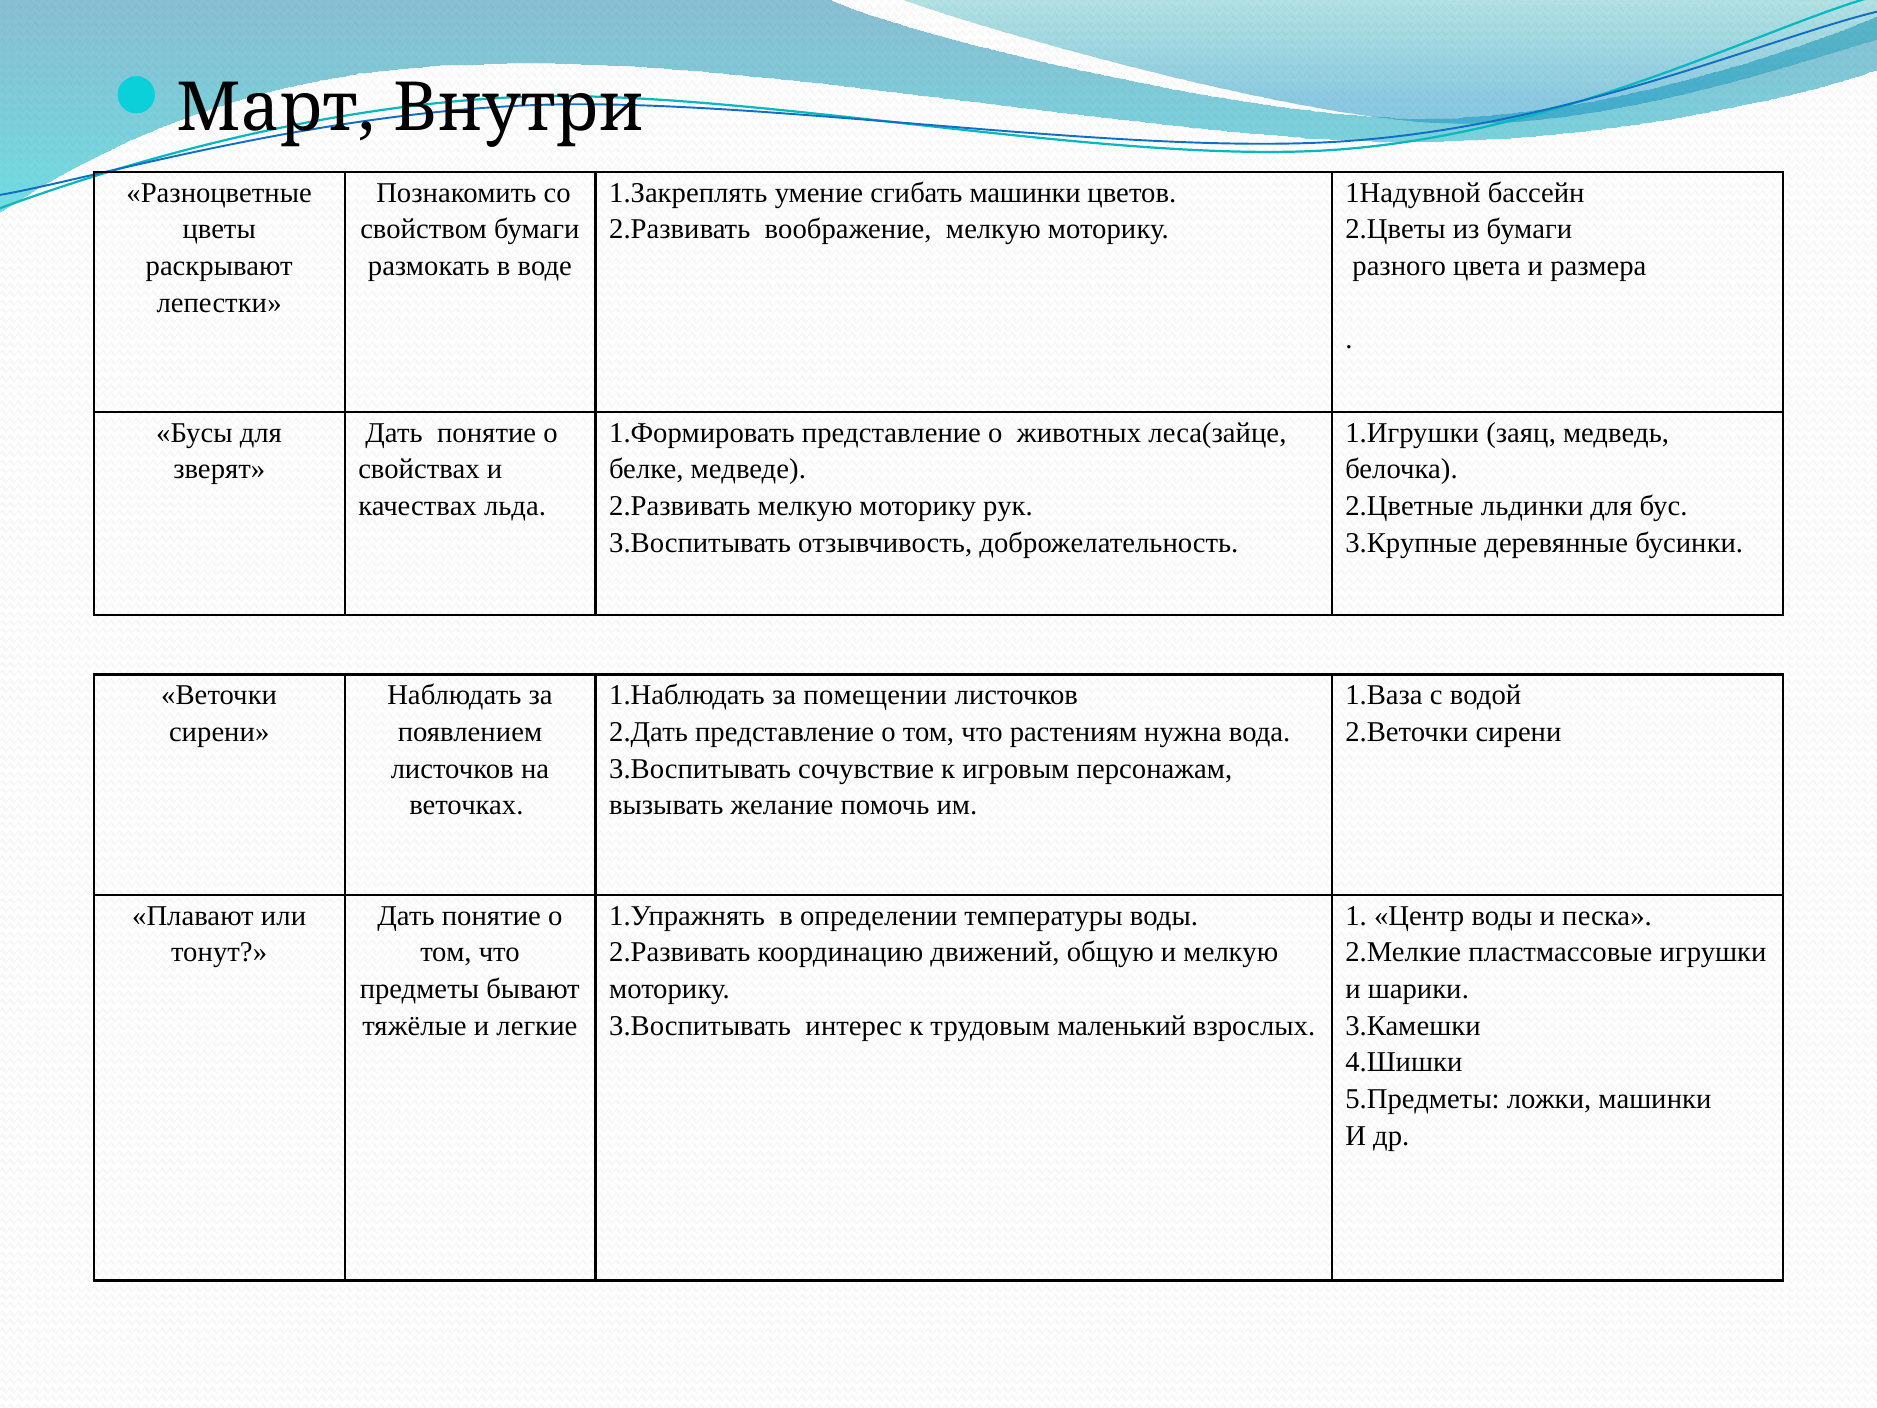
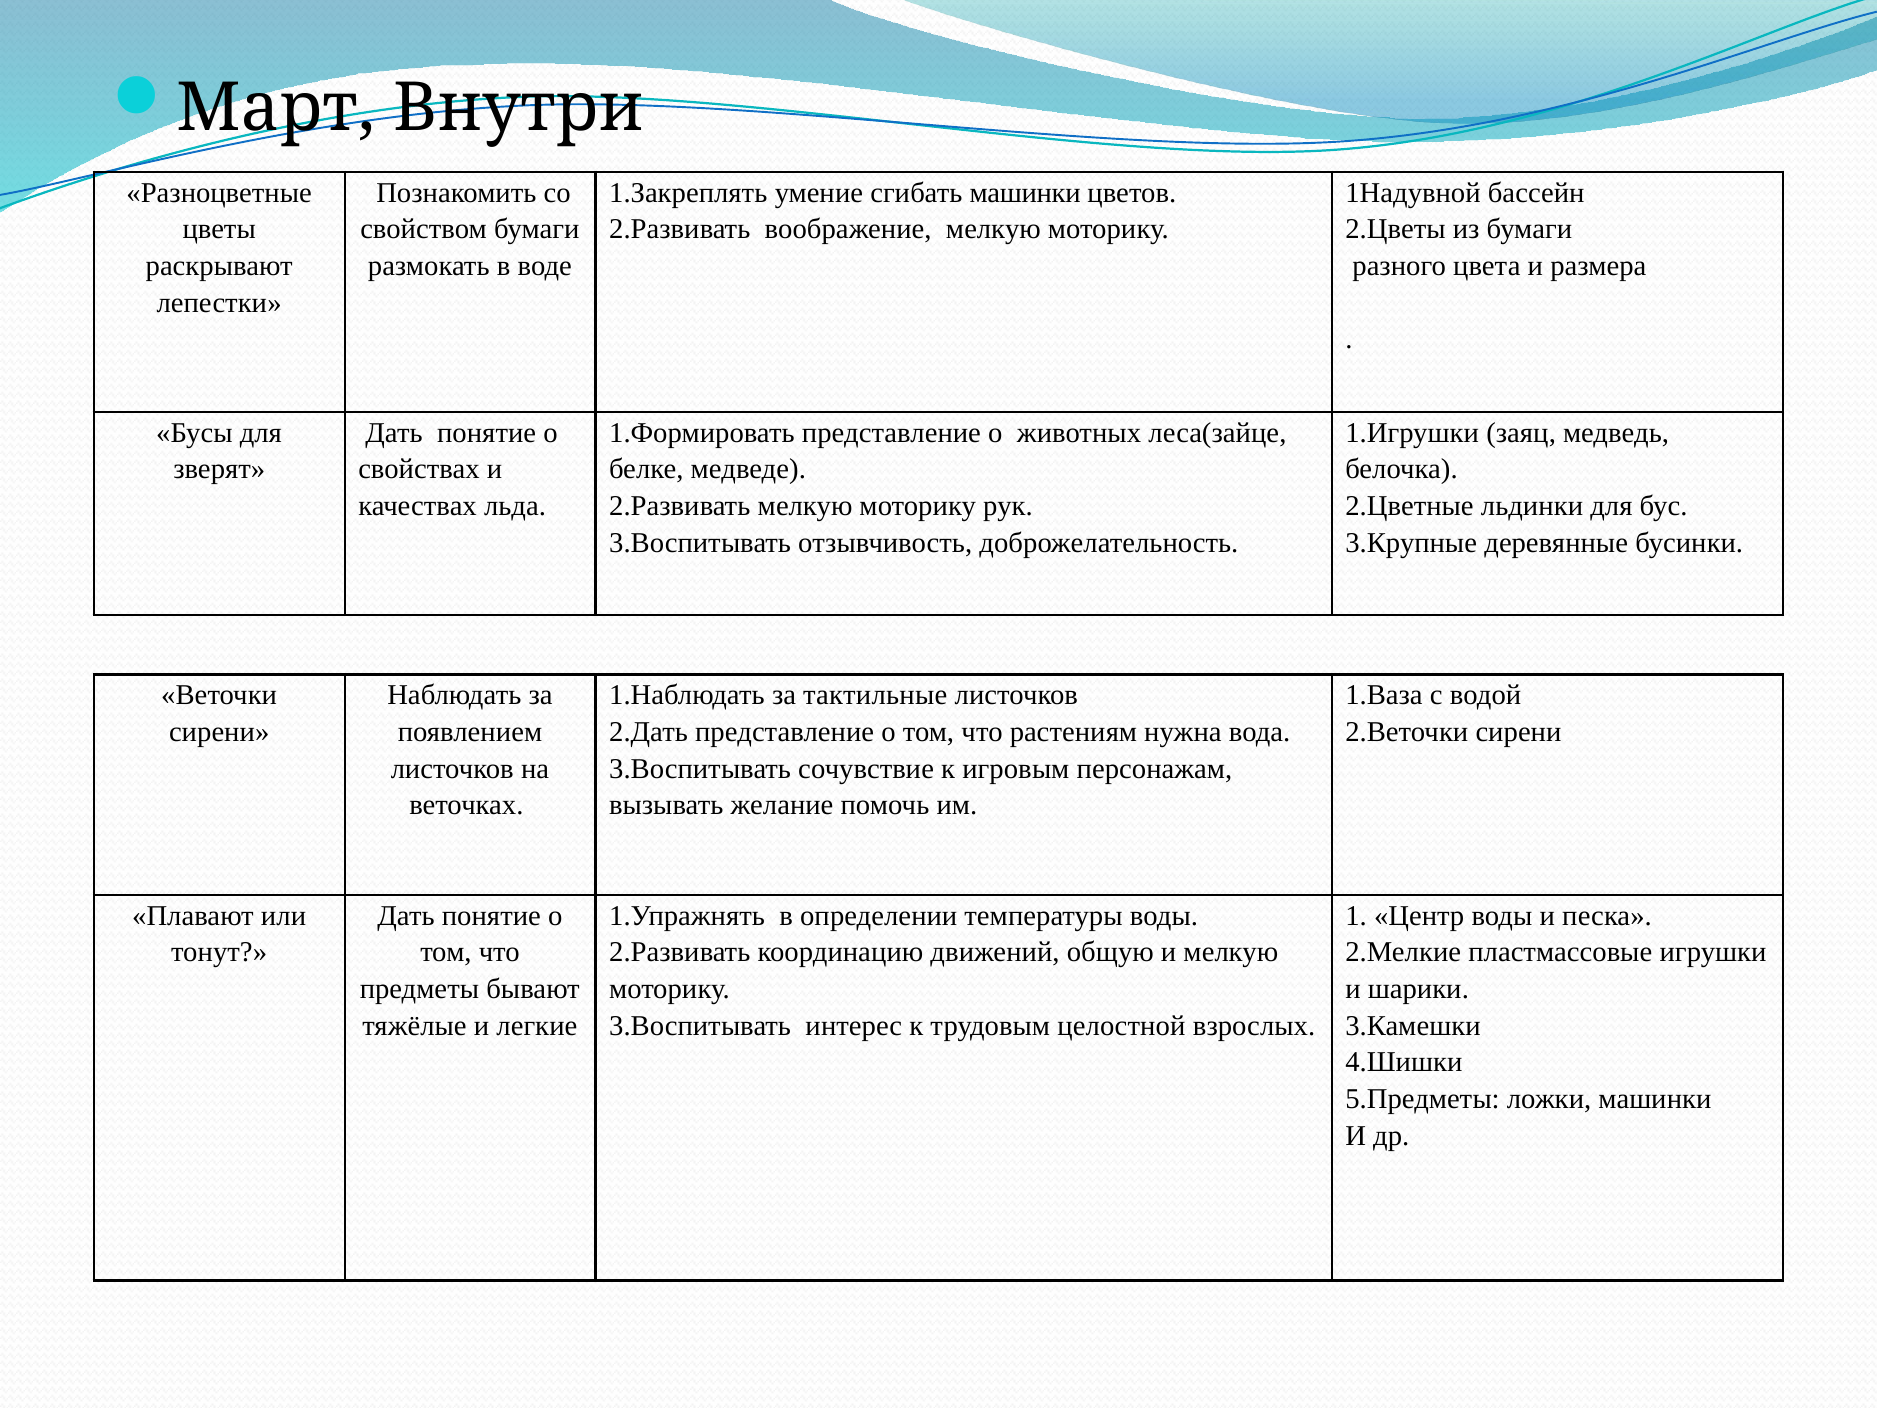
помещении: помещении -> тактильные (875, 695)
маленький: маленький -> целостной (1121, 1026)
